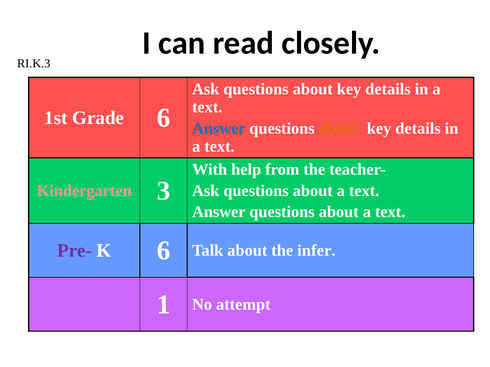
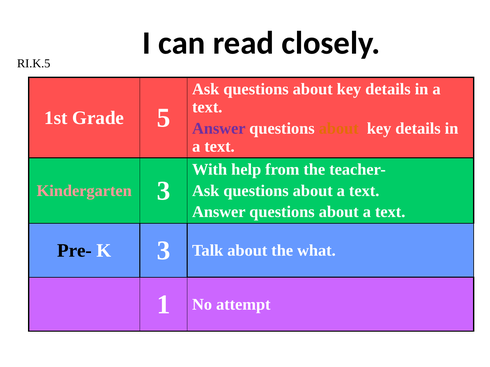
RI.K.3: RI.K.3 -> RI.K.5 (34, 64)
Grade 6: 6 -> 5 (164, 118)
Answer colour: blue -> purple (219, 129)
Pre- colour: purple -> black (74, 251)
K 6: 6 -> 3 (164, 251)
infer: infer -> what (316, 251)
